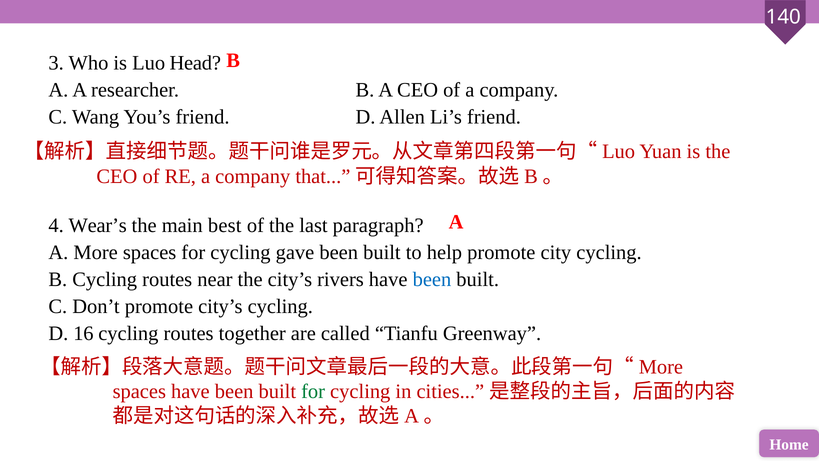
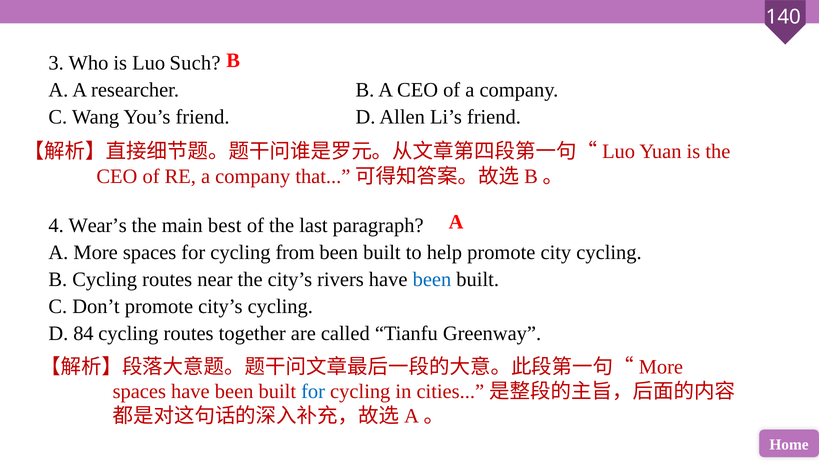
Head: Head -> Such (195, 63)
gave: gave -> from (295, 252)
16: 16 -> 84 (83, 333)
for colour: green -> blue (313, 391)
